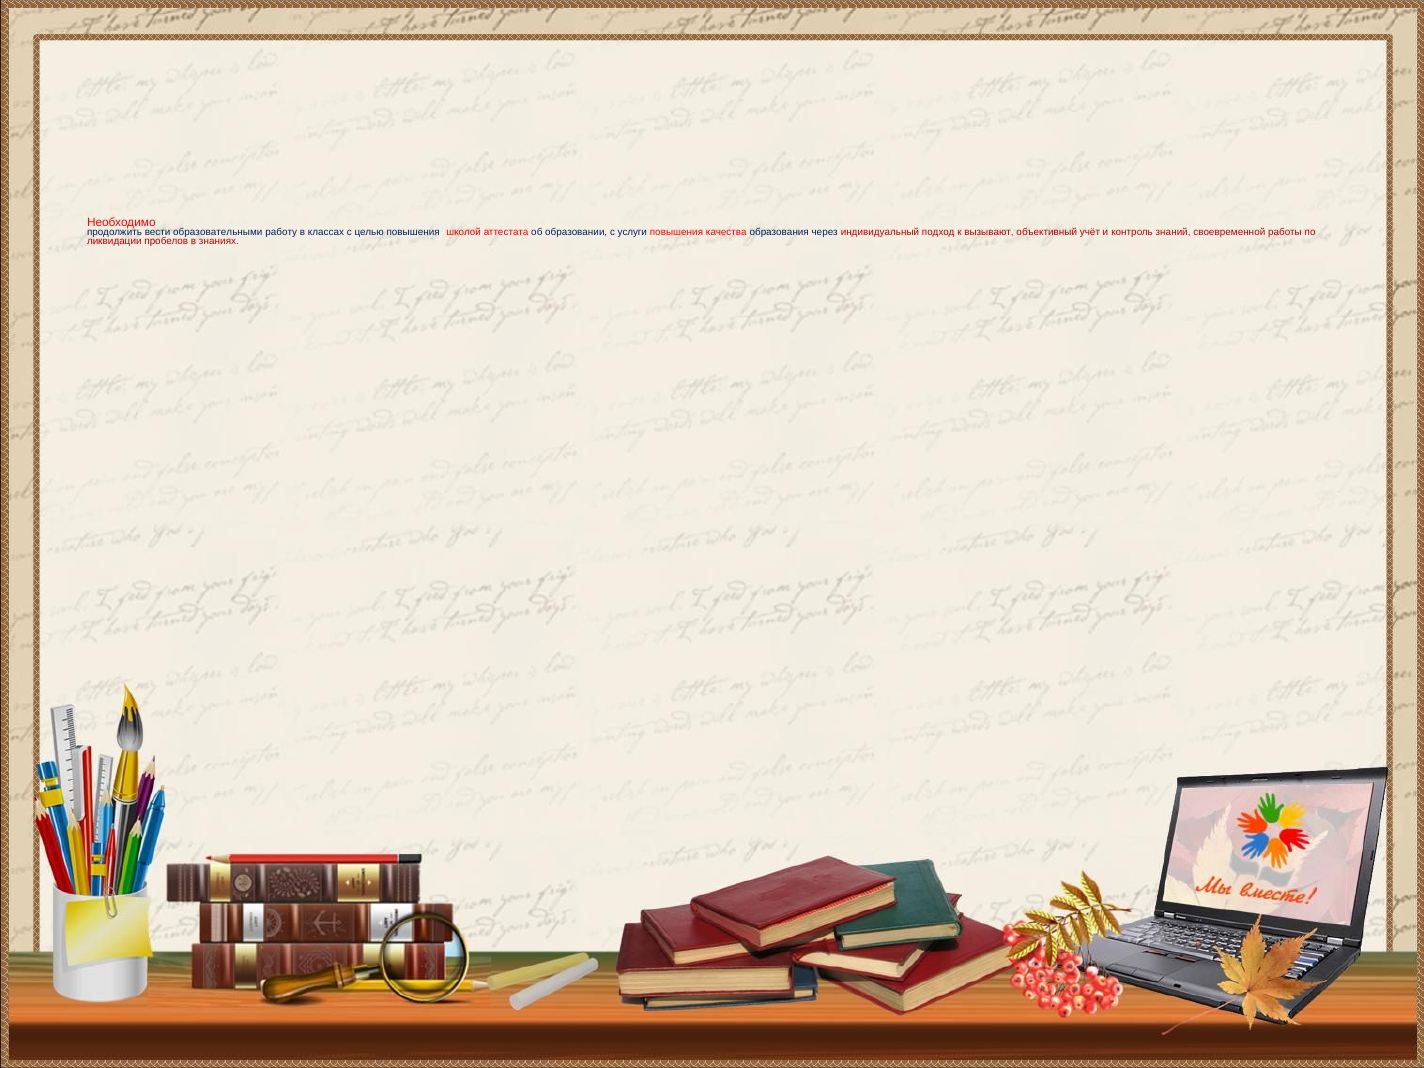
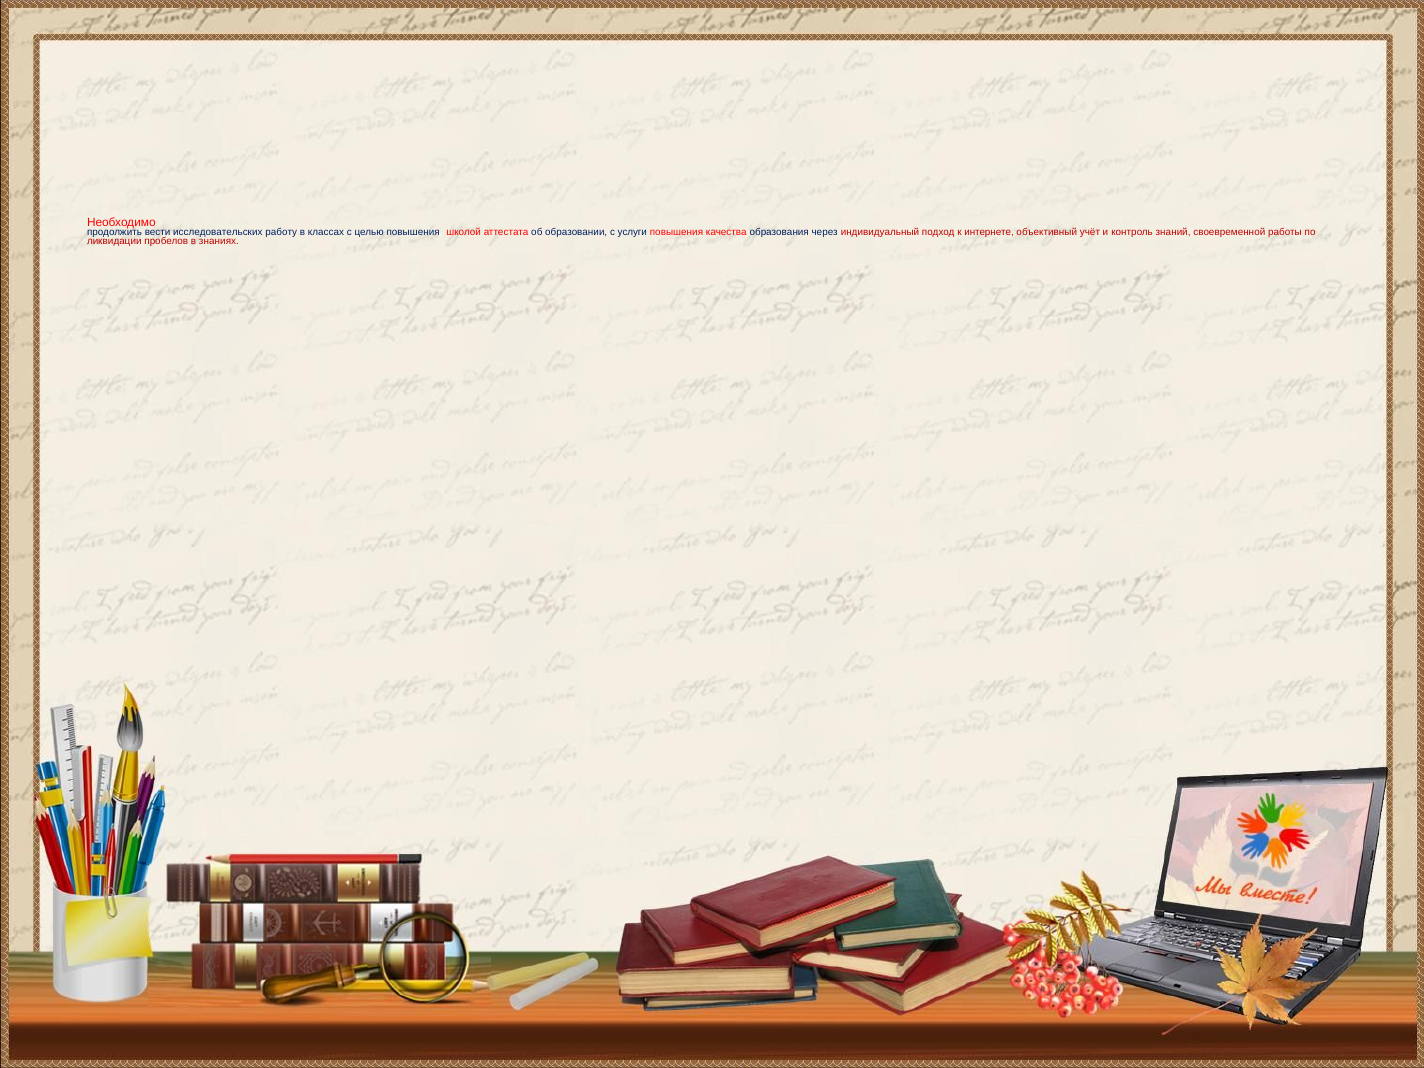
образовательными: образовательными -> исследовательских (218, 232)
вызывают: вызывают -> интернете (989, 232)
